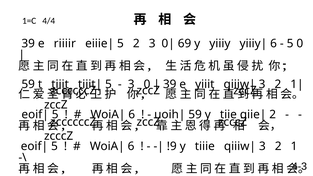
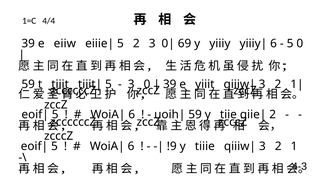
riiiir: riiiir -> eiiw (65, 44)
